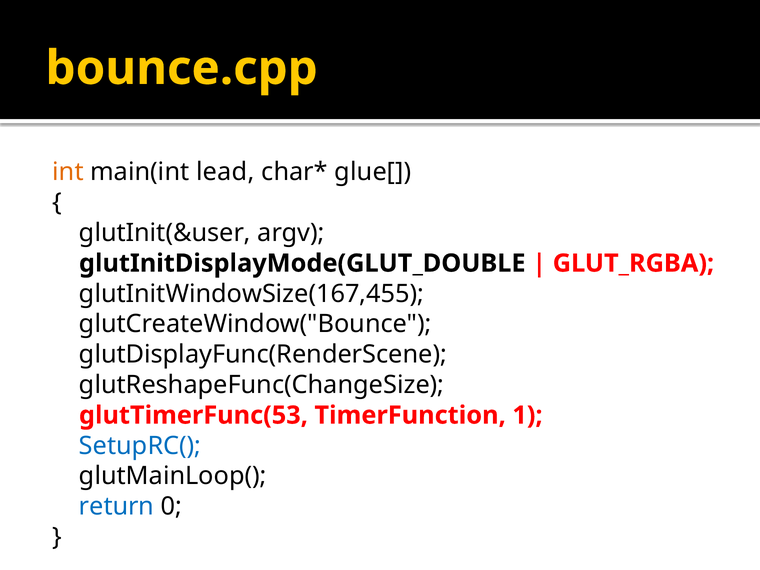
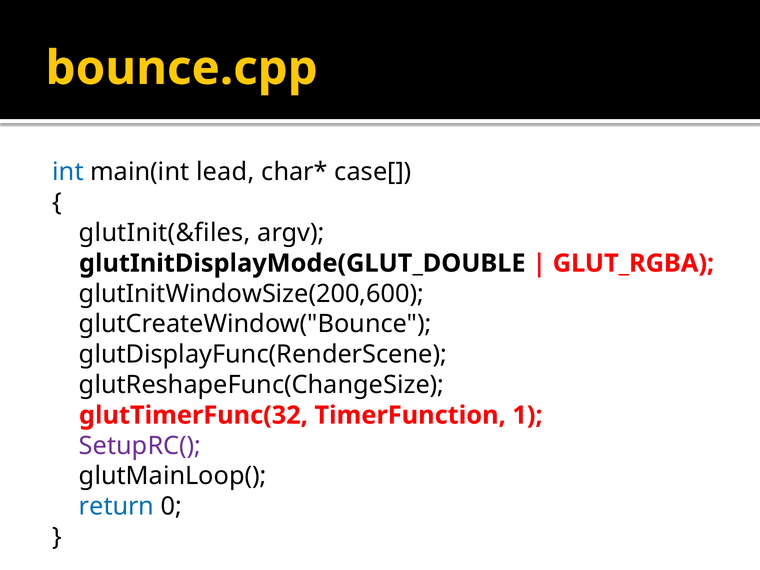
int colour: orange -> blue (68, 172)
glue[: glue[ -> case[ (373, 172)
glutInit(&user: glutInit(&user -> glutInit(&files (165, 233)
glutInitWindowSize(167,455: glutInitWindowSize(167,455 -> glutInitWindowSize(200,600 (251, 294)
glutTimerFunc(53: glutTimerFunc(53 -> glutTimerFunc(32 (193, 415)
SetupRC( colour: blue -> purple (140, 446)
